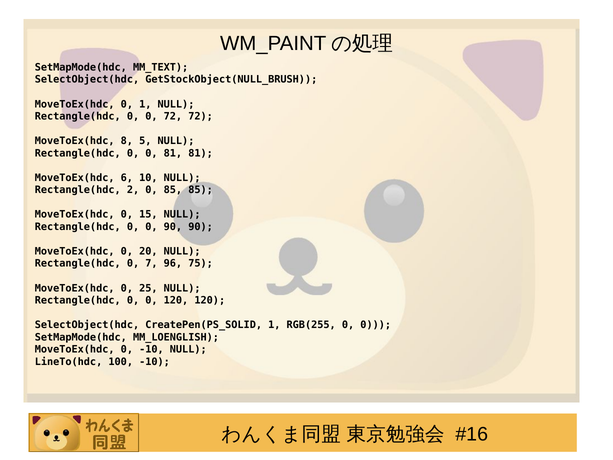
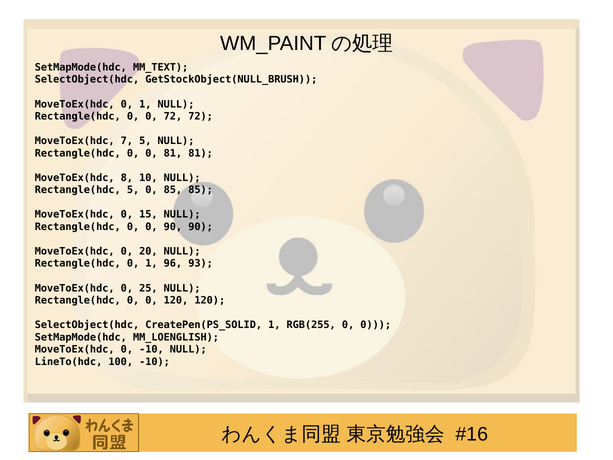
8: 8 -> 7 (127, 141)
6: 6 -> 8 (127, 178)
Rectangle(hdc 2: 2 -> 5 (133, 190)
Rectangle(hdc 0 7: 7 -> 1 (151, 263)
75: 75 -> 93 (201, 263)
